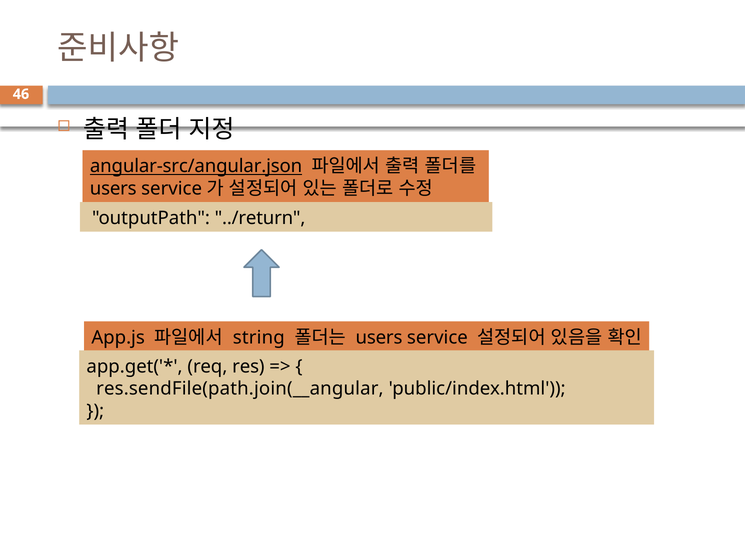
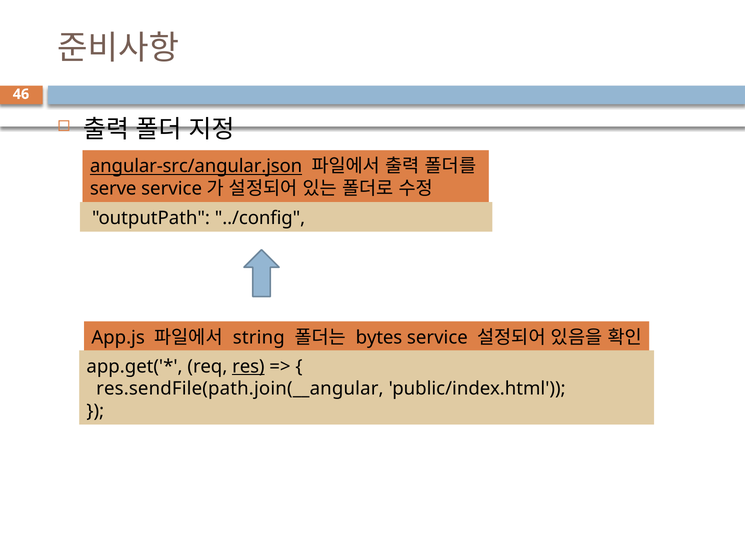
users: users -> serve (113, 189)
../return: ../return -> ../config (260, 218)
users: users -> bytes (379, 338)
res underline: none -> present (248, 367)
